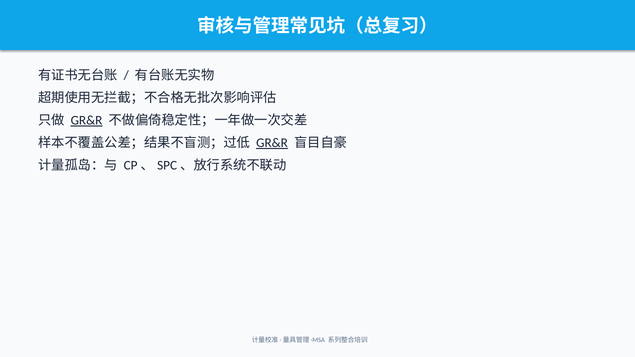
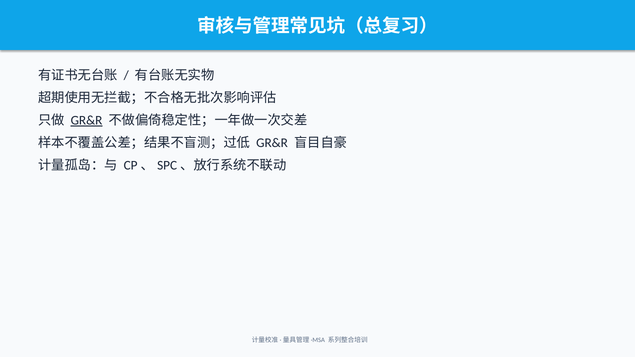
GR&R underline: present -> none (272, 143)
